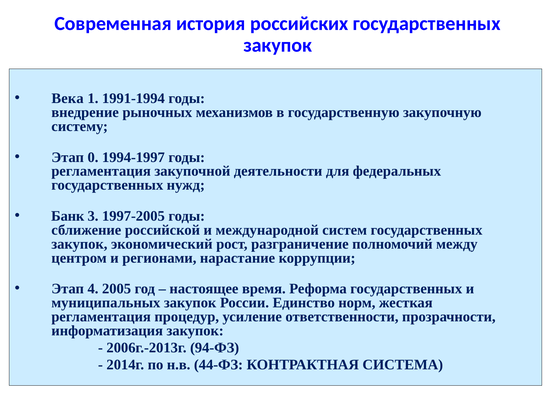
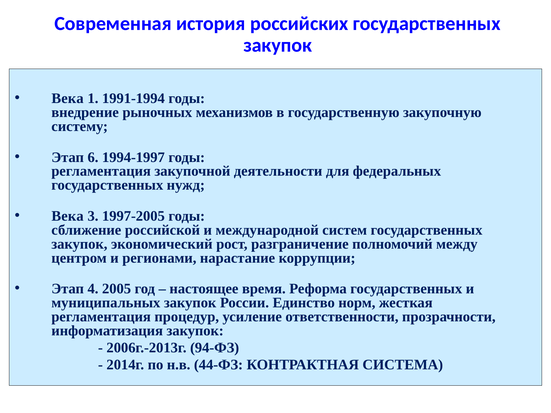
0: 0 -> 6 (93, 157)
Банк: Банк -> Века (68, 216)
